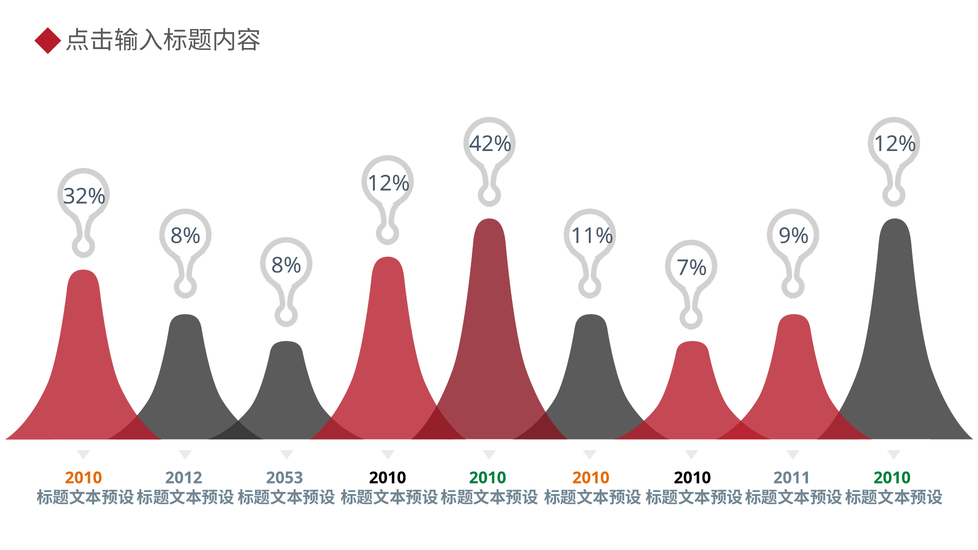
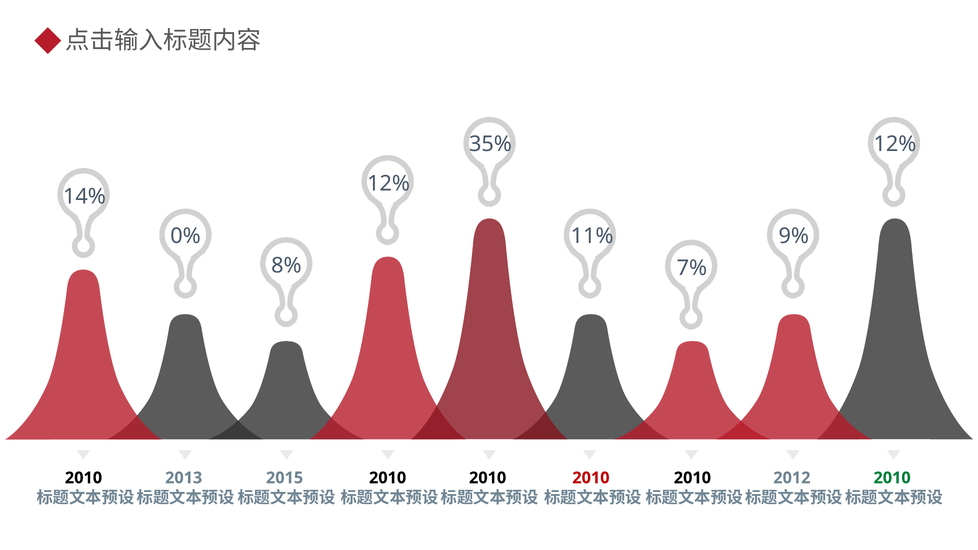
42%: 42% -> 35% (491, 144)
32%: 32% -> 14% (84, 197)
8%: 8% -> 0% (186, 236)
2010 colour: orange -> black (84, 478)
2012: 2012 -> 2013 (184, 478)
2053: 2053 -> 2015 (285, 478)
2010 colour: green -> black (488, 478)
2010 colour: orange -> red (591, 478)
2011: 2011 -> 2012 (792, 478)
